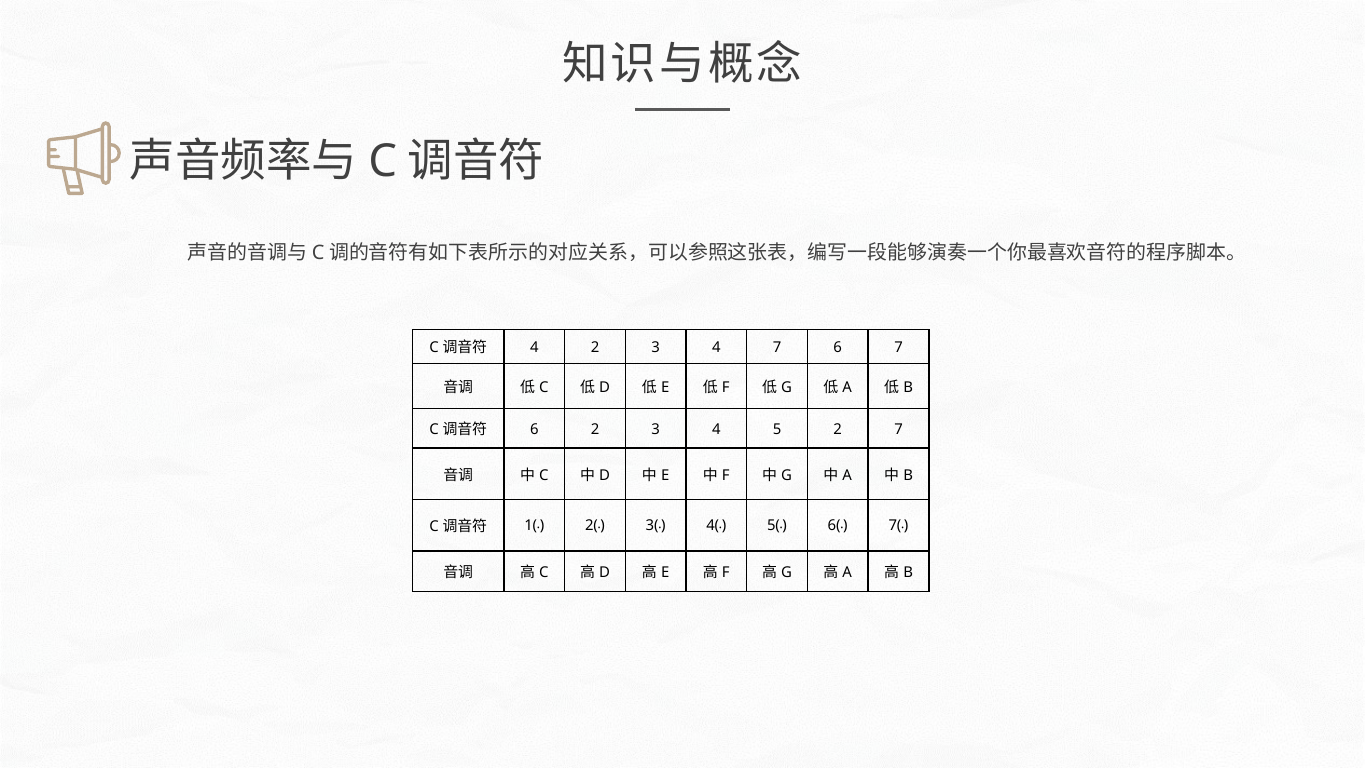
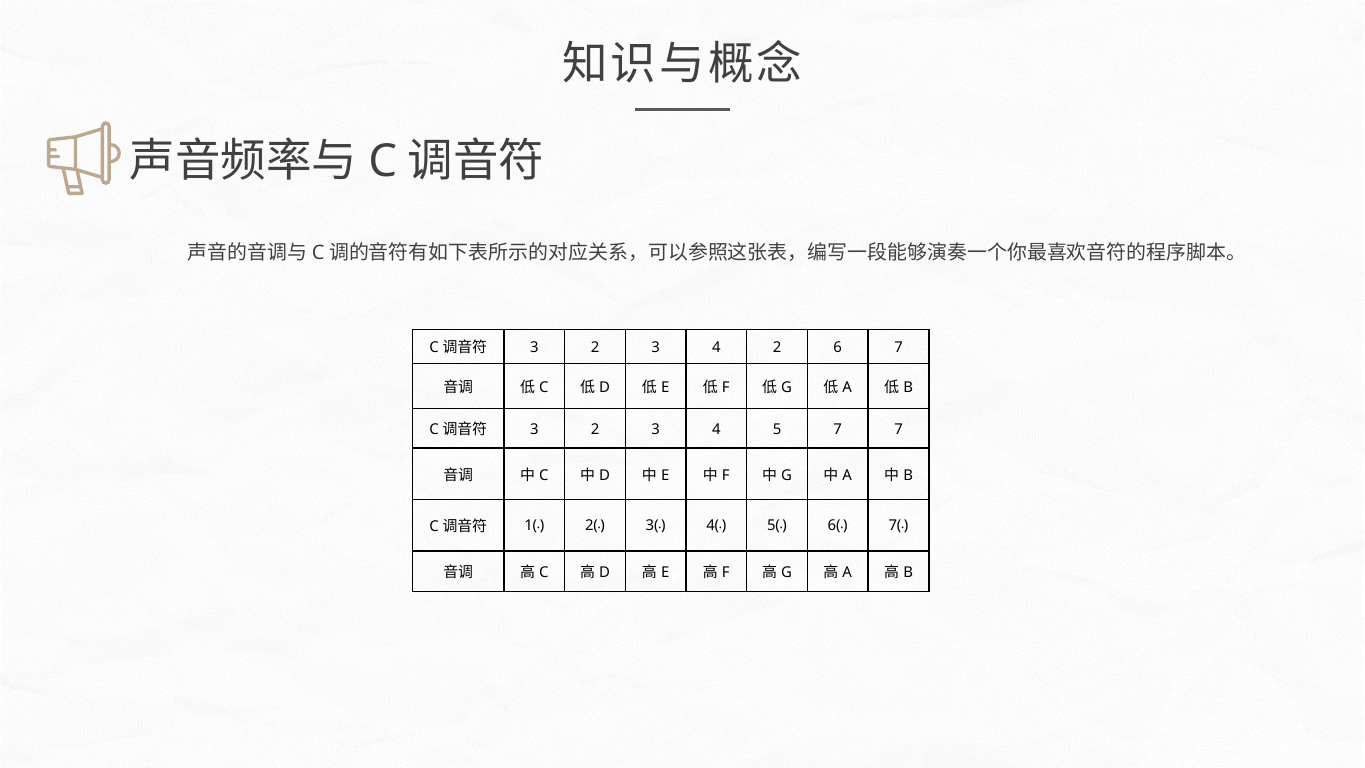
4: 4 -> 3 (534, 347)
4 7: 7 -> 2 (777, 347)
6: 6 -> 3 (534, 429)
5 2: 2 -> 7 (838, 429)
